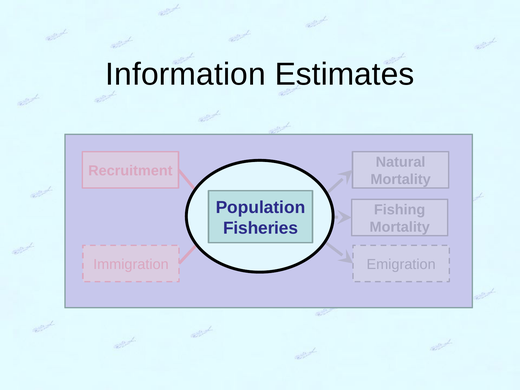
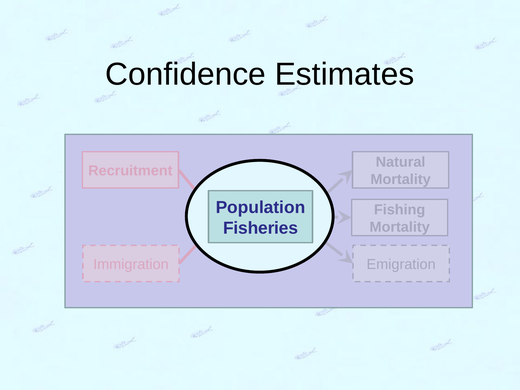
Information: Information -> Confidence (186, 74)
